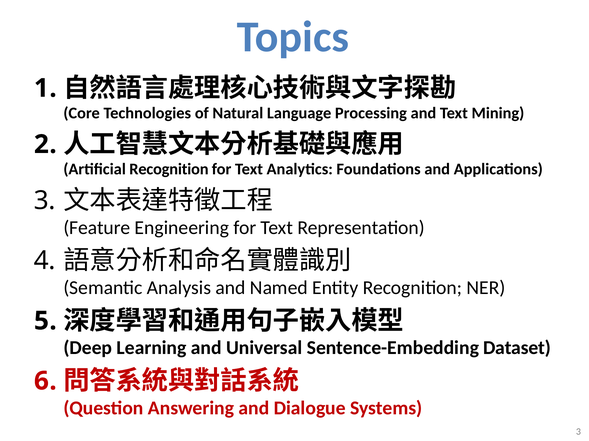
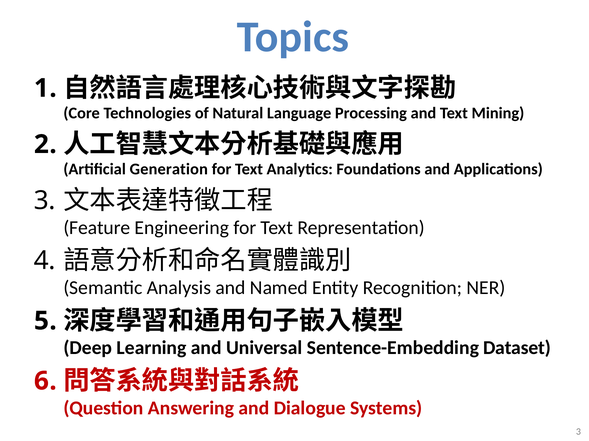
Artificial Recognition: Recognition -> Generation (169, 169)
